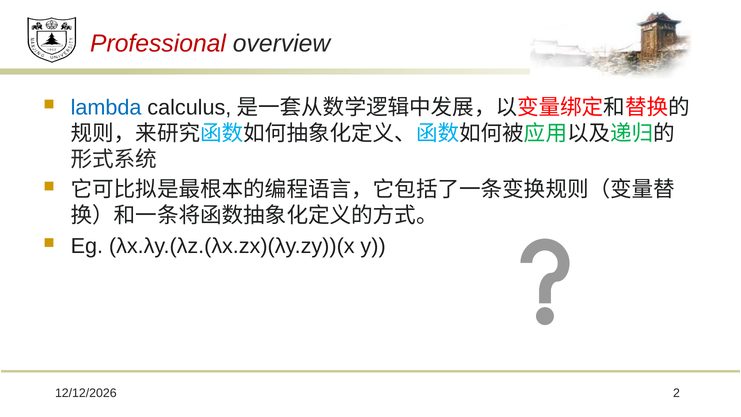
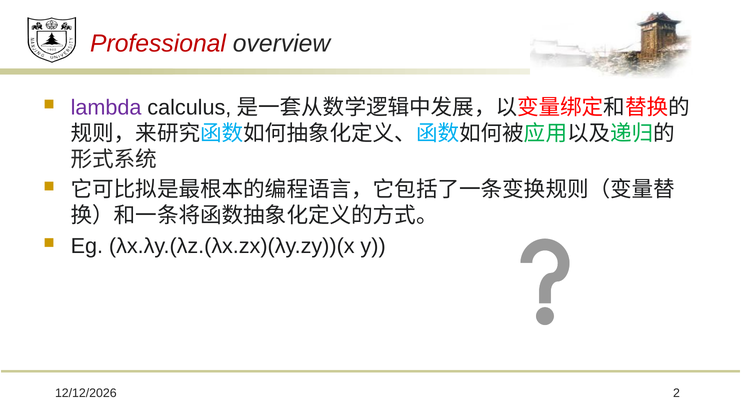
lambda colour: blue -> purple (106, 107)
